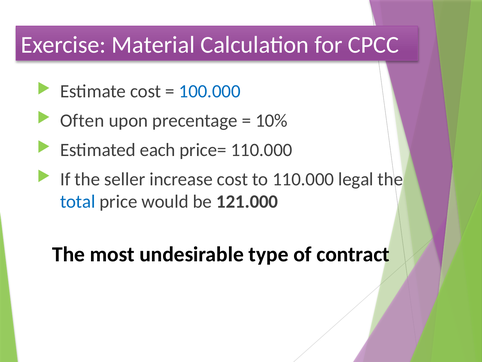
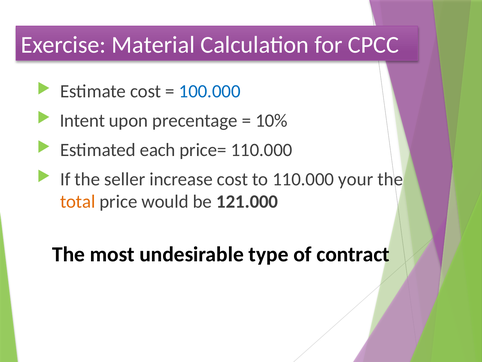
Often: Often -> Intent (82, 120)
legal: legal -> your (356, 179)
total colour: blue -> orange (78, 201)
